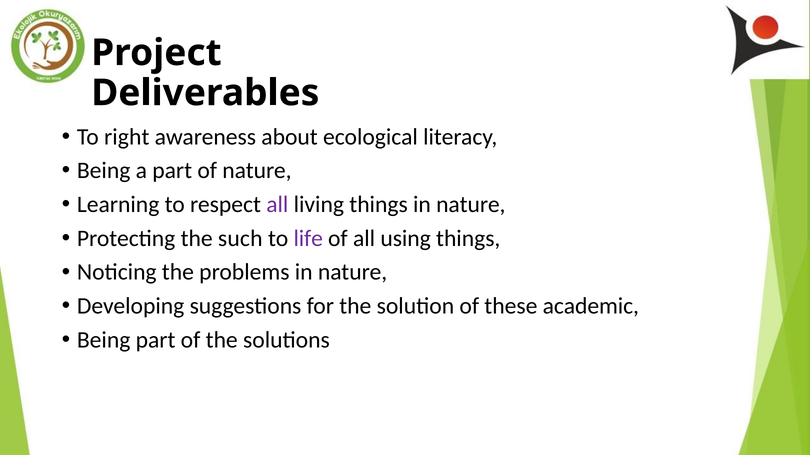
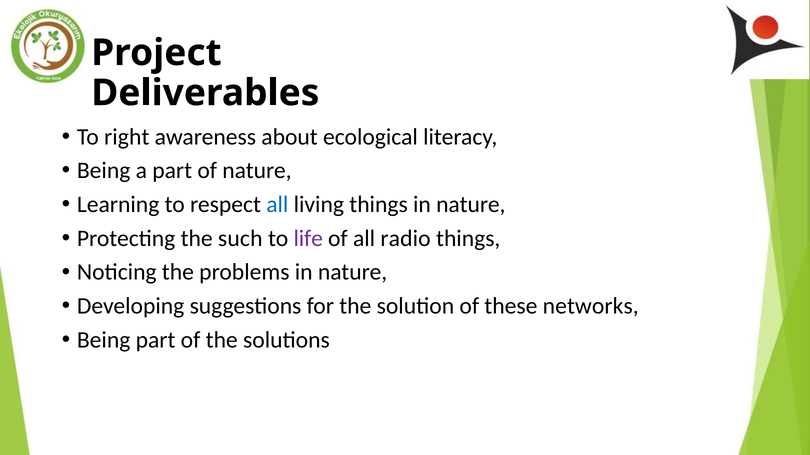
all colour: purple -> blue (277, 205)
using: using -> radio (406, 239)
academic: academic -> networks (591, 306)
